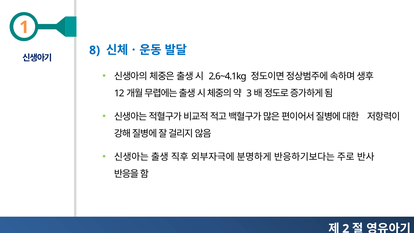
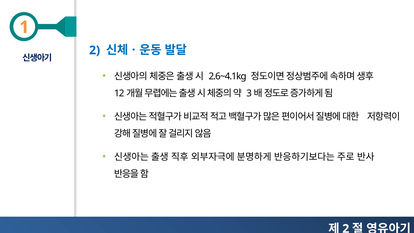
8: 8 -> 2 (95, 50)
